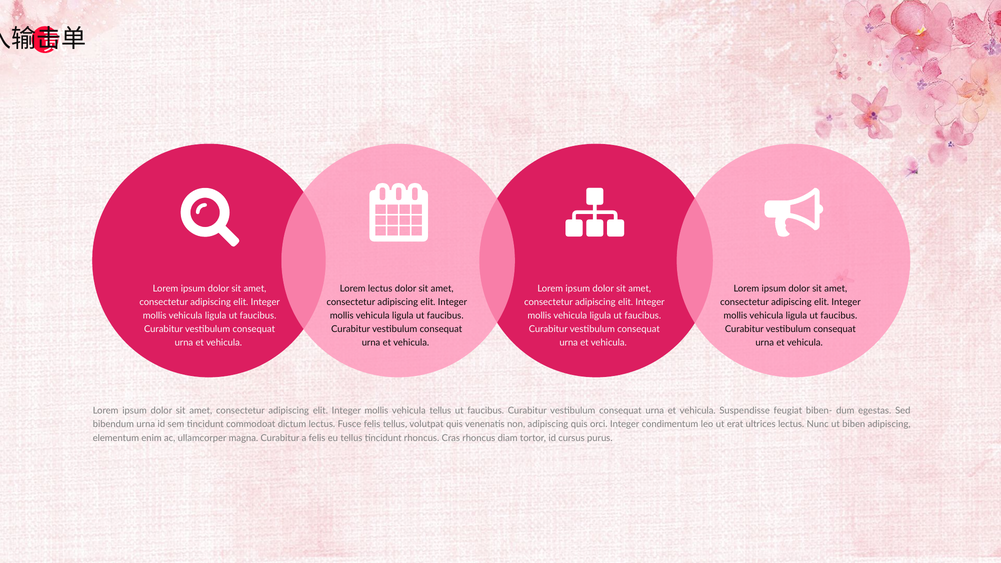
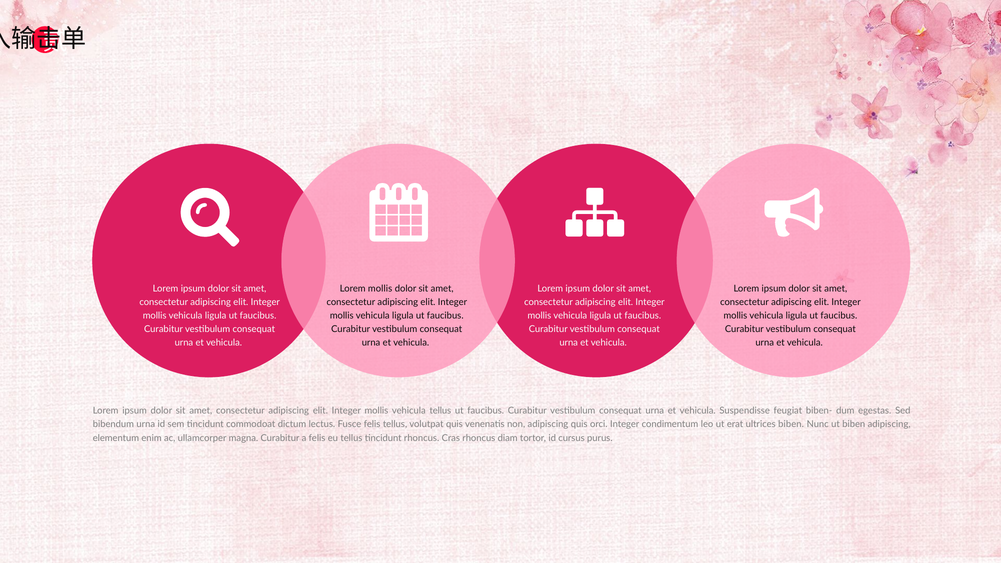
Lorem lectus: lectus -> mollis (380, 289)
ultrices lectus: lectus -> biben (791, 424)
